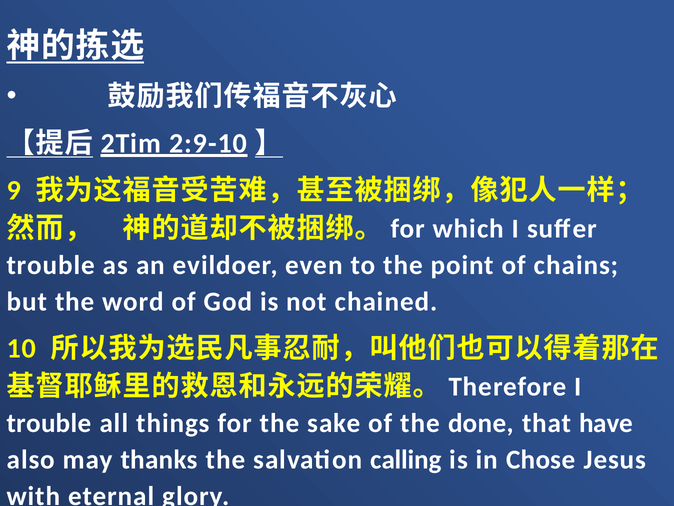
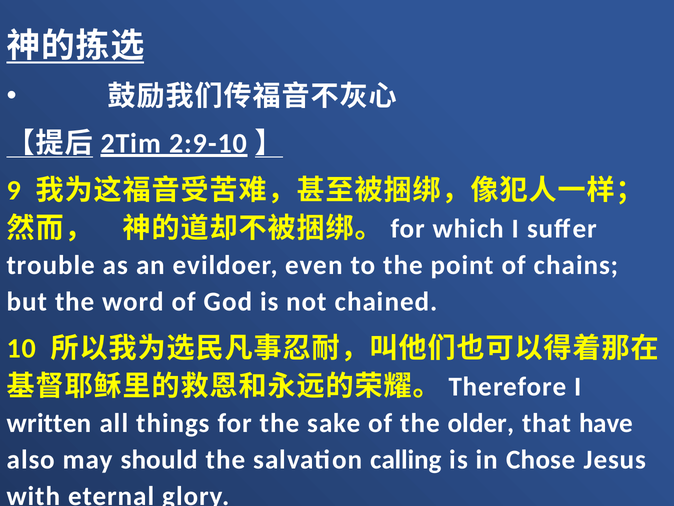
trouble: trouble -> written (49, 423)
done: done -> older (481, 423)
thanks: thanks -> should (159, 459)
